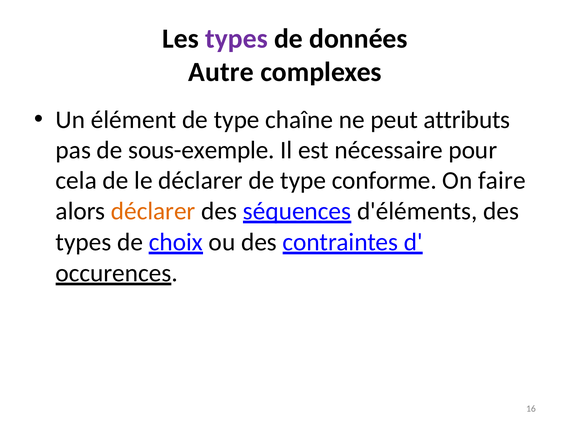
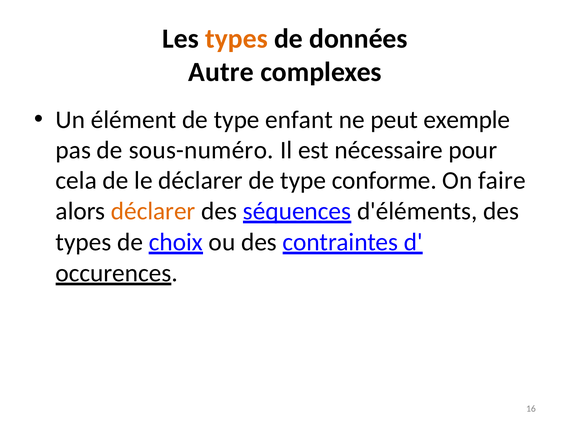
types colour: purple -> orange (236, 39)
chaîne: chaîne -> enfant (299, 120)
attributs: attributs -> exemple (467, 120)
sous-exemple: sous-exemple -> sous-numéro (201, 150)
